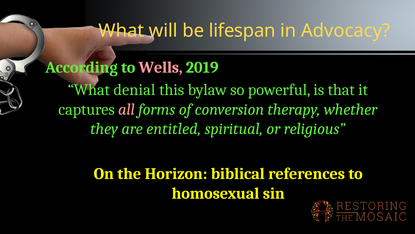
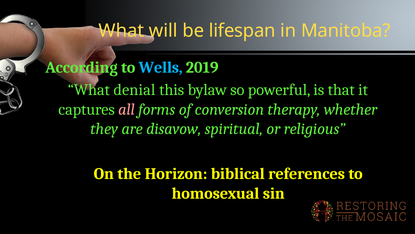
Advocacy: Advocacy -> Manitoba (346, 31)
Wells colour: pink -> light blue (161, 67)
entitled: entitled -> disavow (174, 128)
